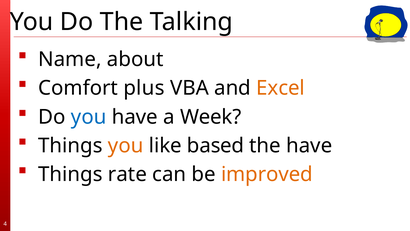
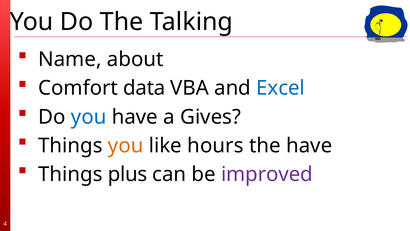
plus: plus -> data (144, 88)
Excel colour: orange -> blue (281, 88)
Week: Week -> Gives (211, 117)
based: based -> hours (215, 145)
rate: rate -> plus (128, 174)
improved colour: orange -> purple (267, 174)
